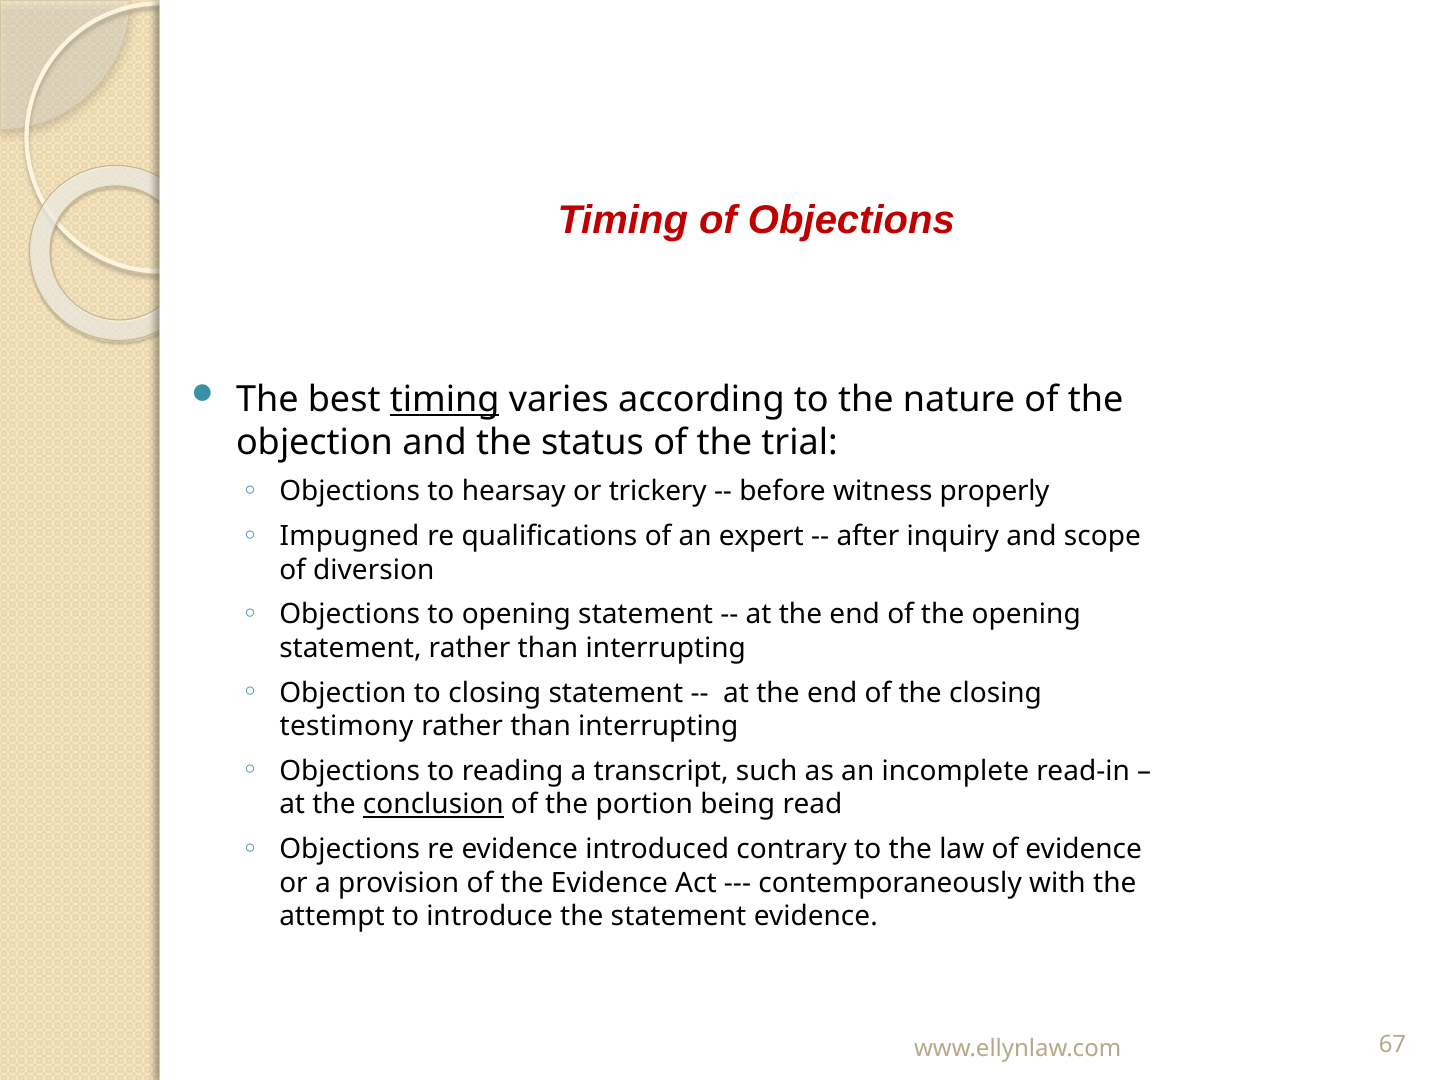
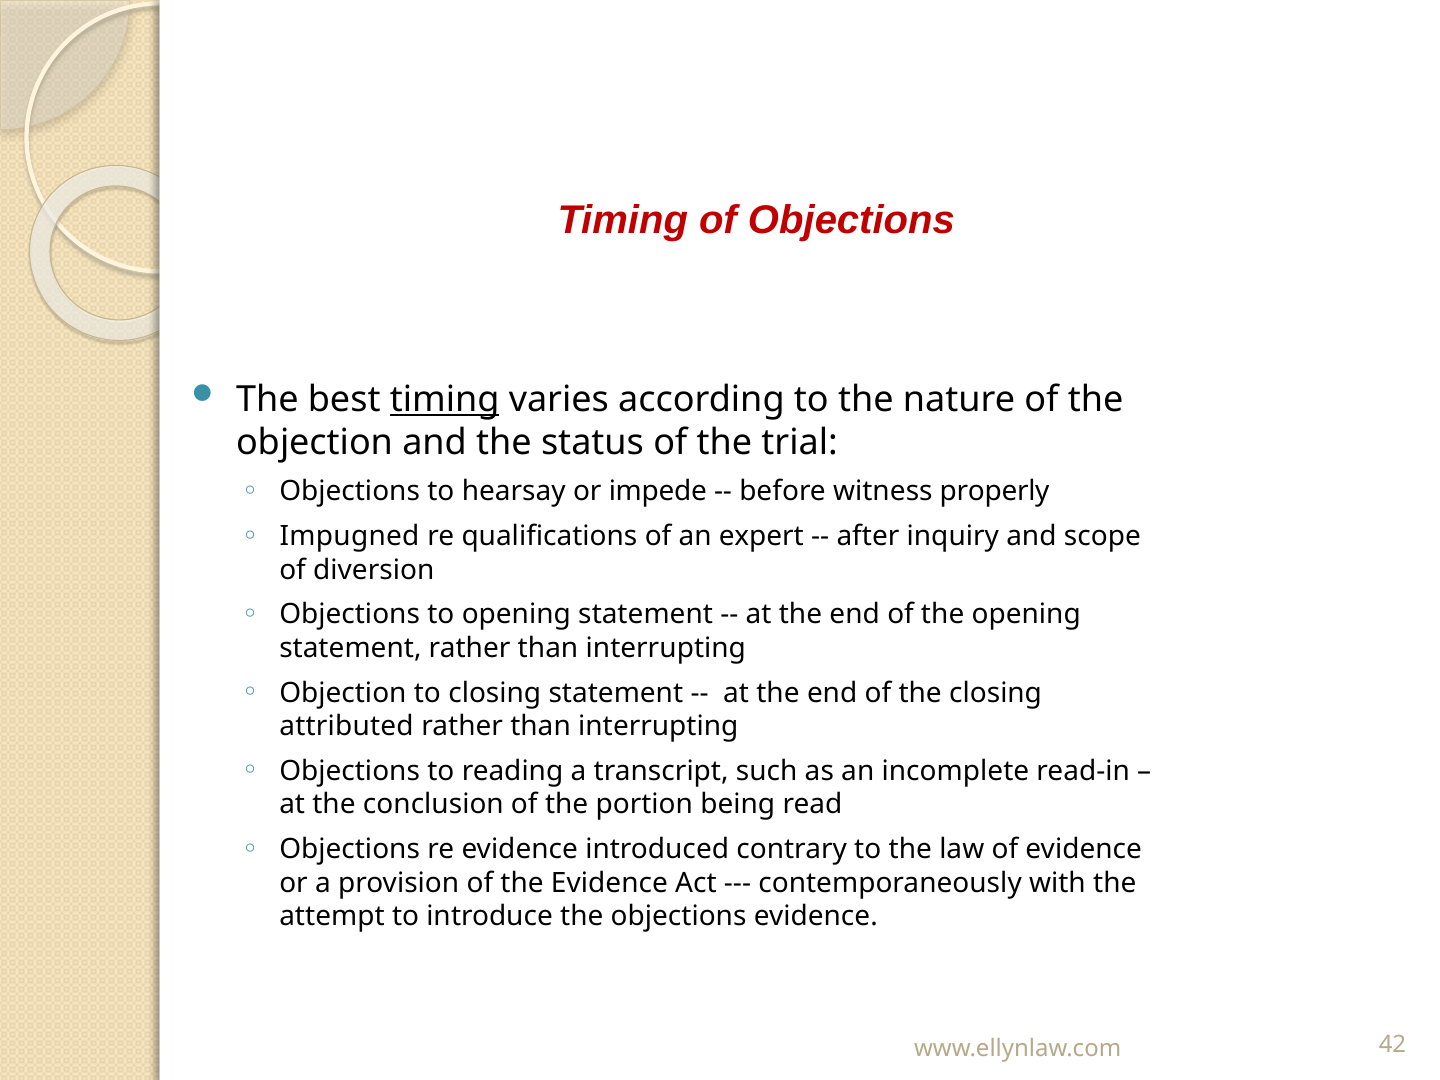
trickery: trickery -> impede (658, 492)
testimony: testimony -> attributed (347, 726)
conclusion underline: present -> none (433, 805)
the statement: statement -> objections (679, 916)
67: 67 -> 42 (1392, 1044)
